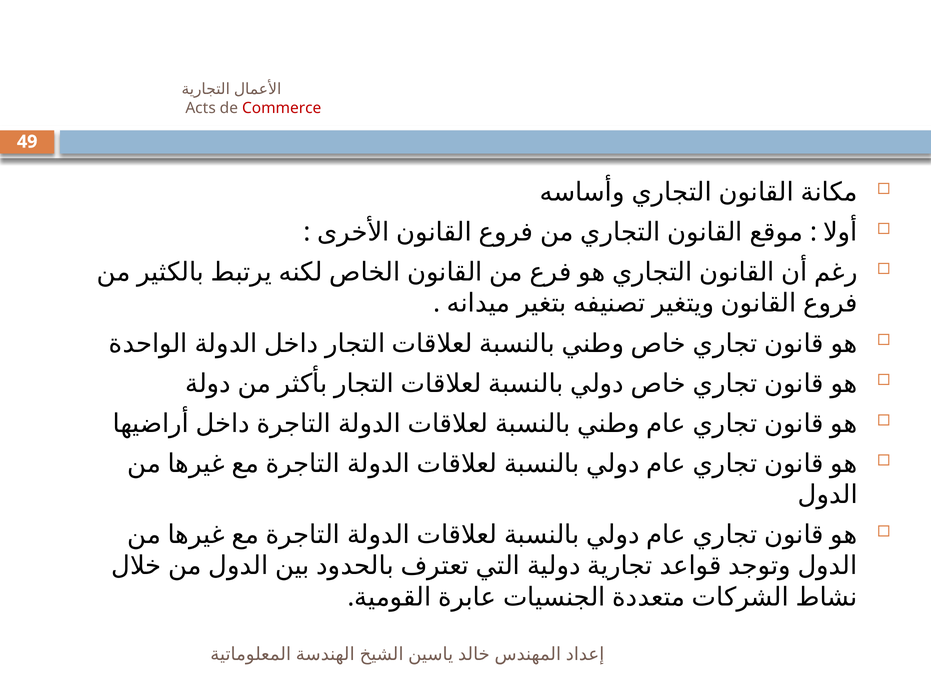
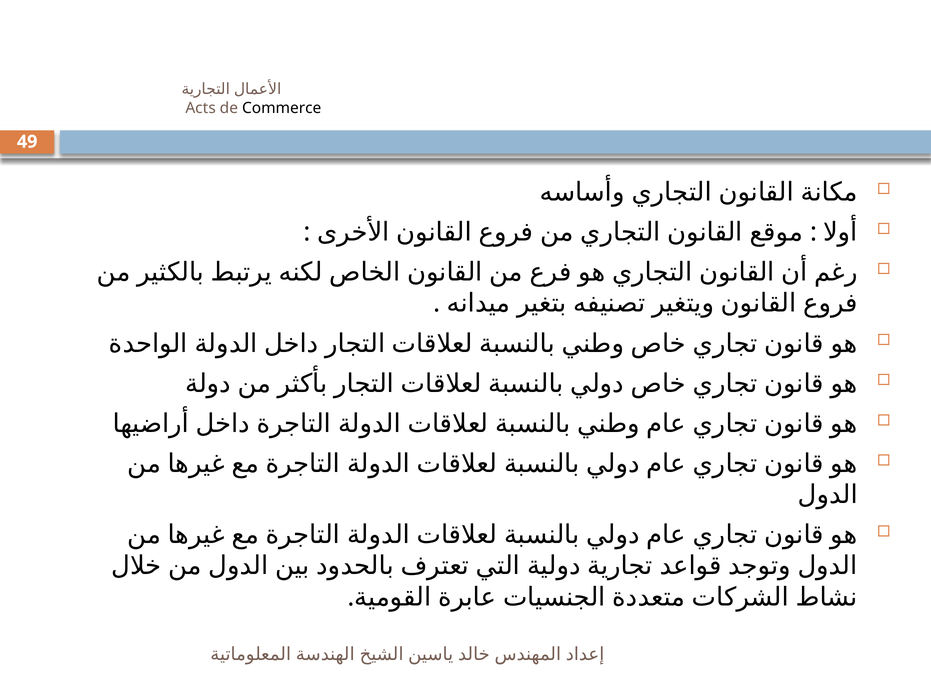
Commerce colour: red -> black (282, 108)
